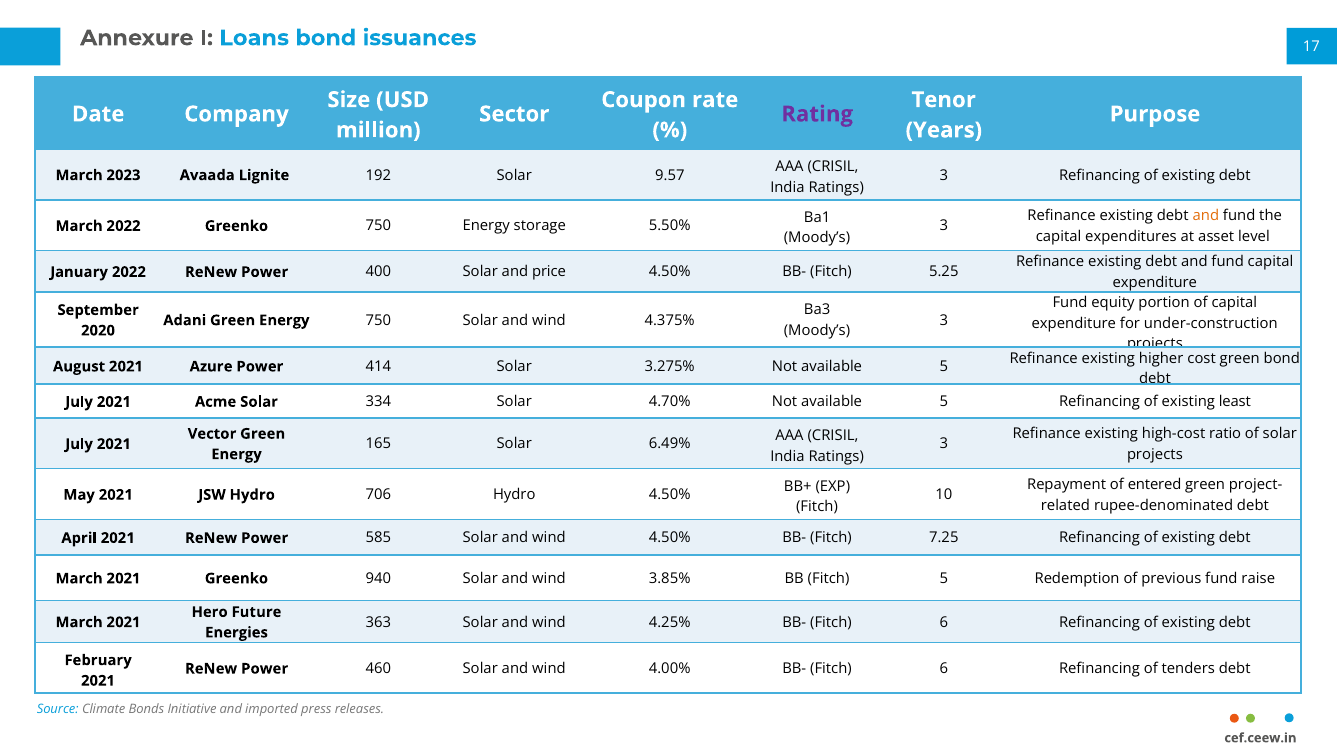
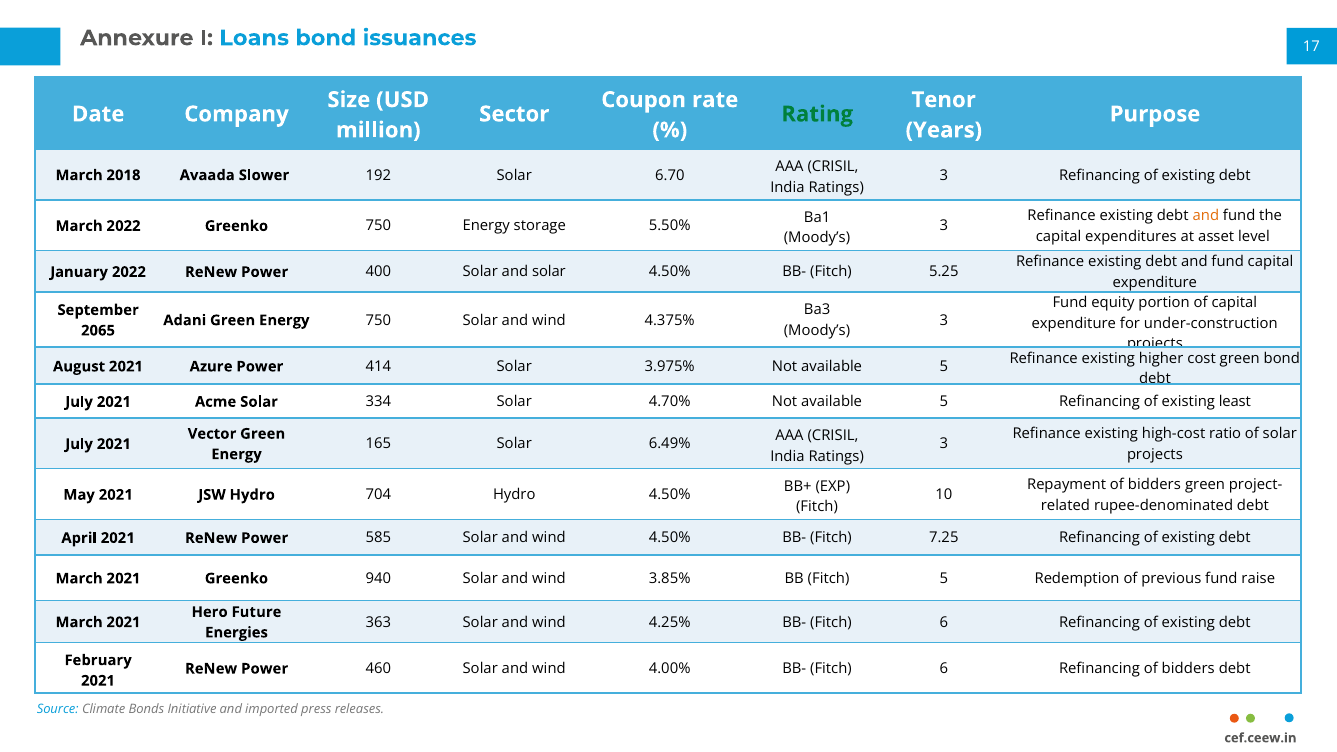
Rating colour: purple -> green (817, 114)
2023: 2023 -> 2018 (123, 175)
Lignite: Lignite -> Slower (264, 175)
9.57: 9.57 -> 6.70 (670, 175)
and price: price -> solar (549, 272)
2020: 2020 -> 2065 (98, 331)
3.275%: 3.275% -> 3.975% (670, 367)
Repayment of entered: entered -> bidders (1154, 485)
706: 706 -> 704 (378, 495)
Refinancing of tenders: tenders -> bidders (1188, 669)
